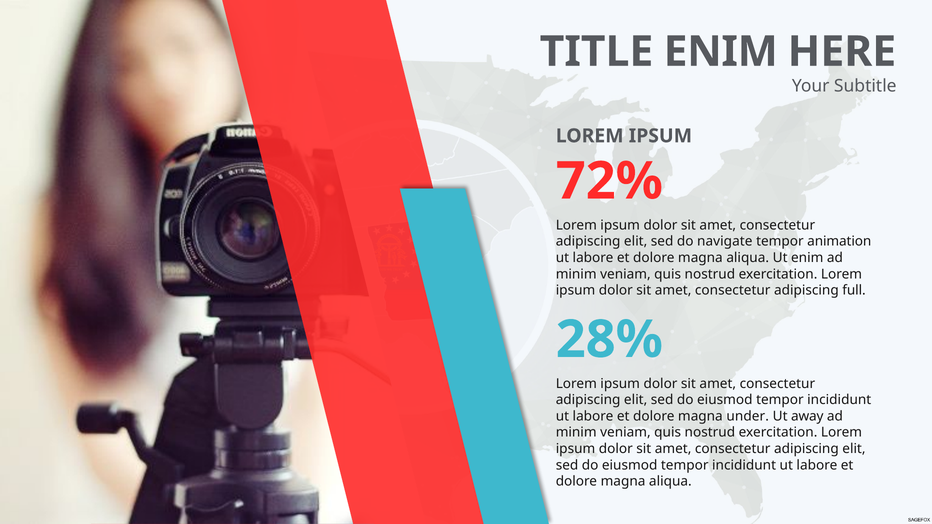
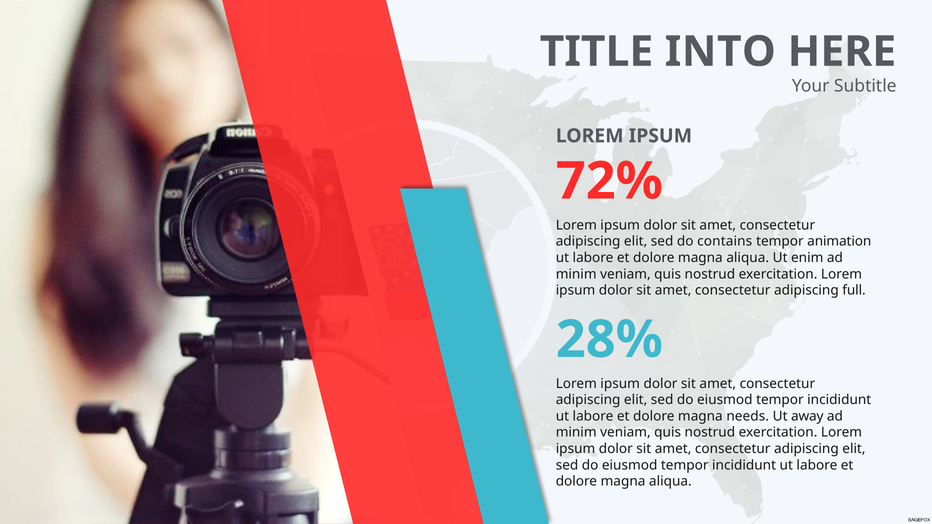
TITLE ENIM: ENIM -> INTO (720, 52)
navigate: navigate -> contains (725, 242)
under: under -> needs (748, 416)
